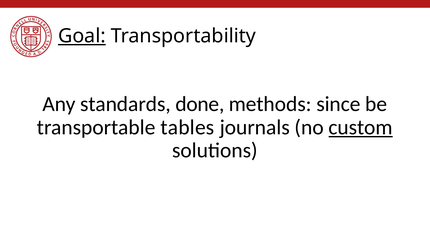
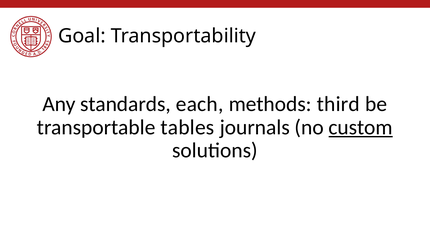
Goal underline: present -> none (82, 36)
done: done -> each (200, 104)
since: since -> third (338, 104)
